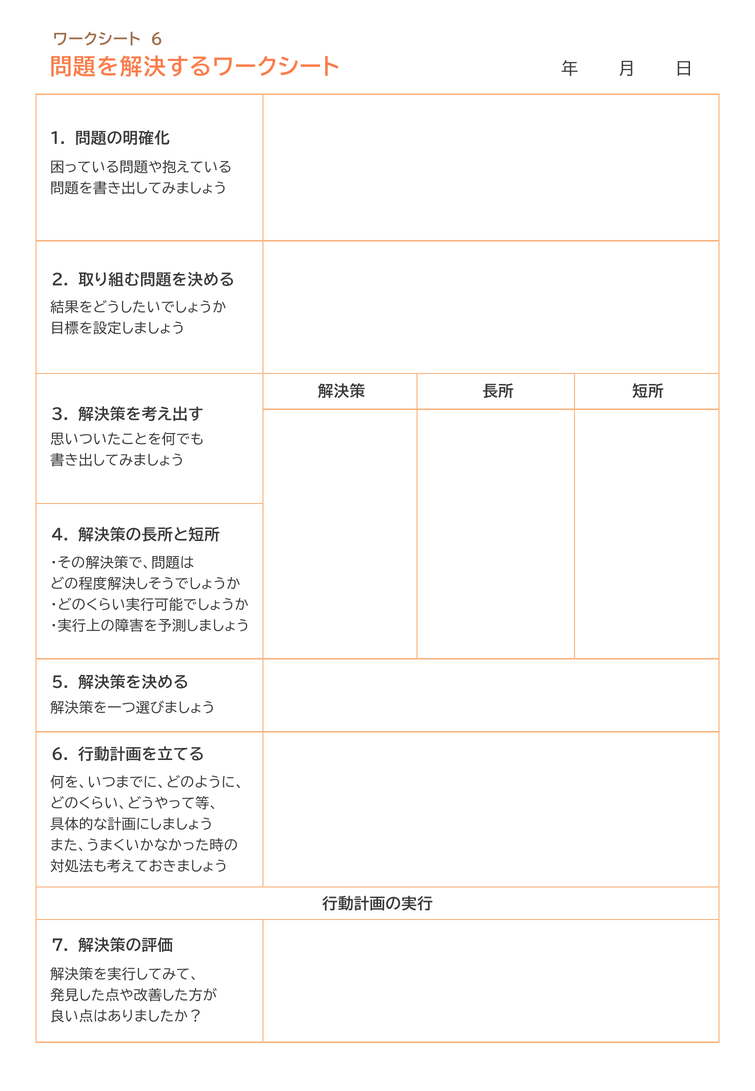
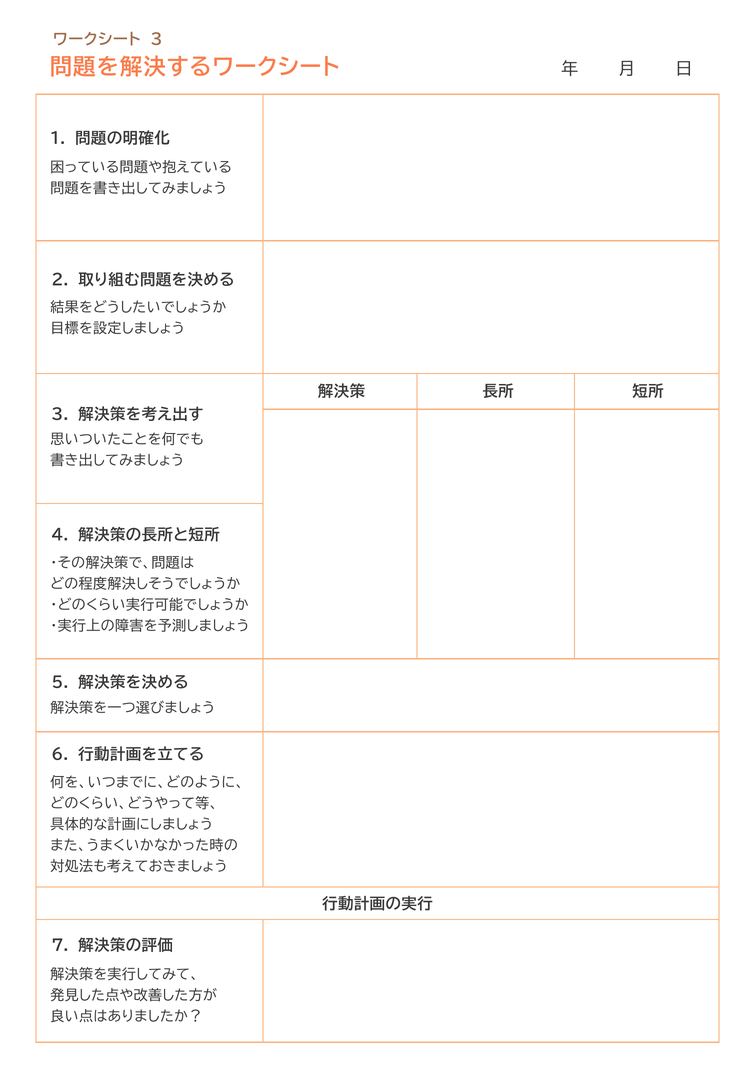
6: 6 -> 3 (157, 40)
